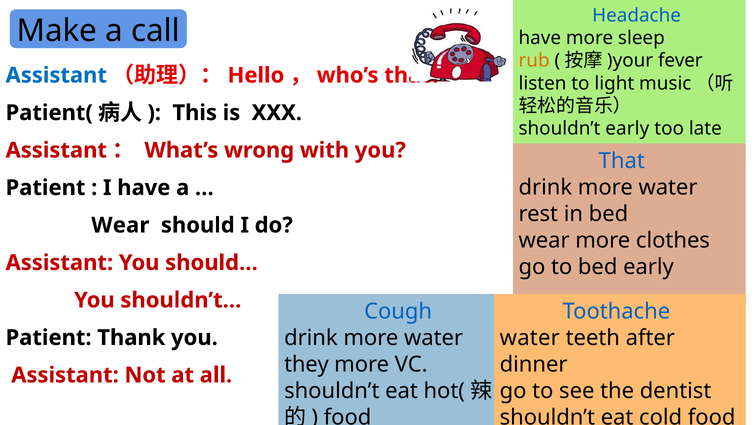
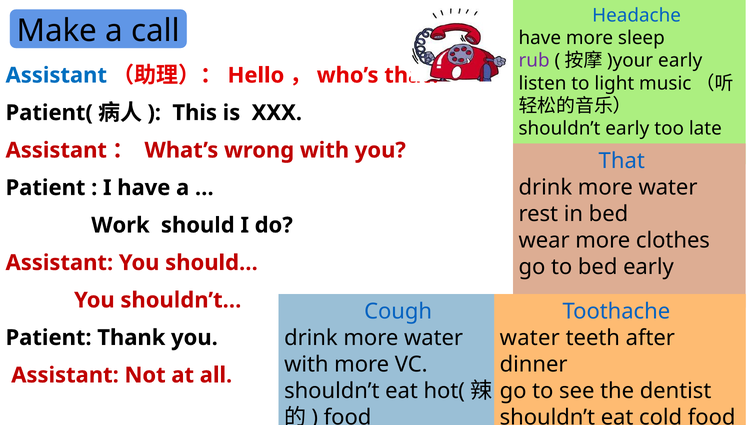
rub colour: orange -> purple (534, 61)
fever: fever -> early (680, 61)
Wear: Wear -> Work (120, 225)
they: they -> with (306, 364)
